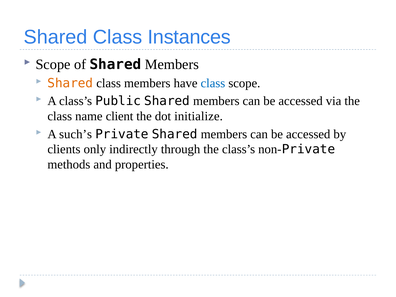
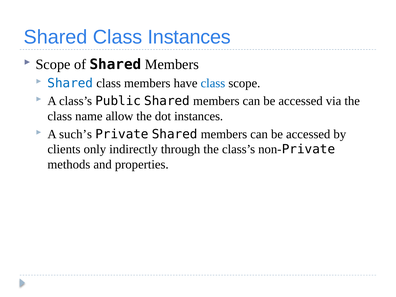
Shared colour: orange -> blue (70, 83)
client: client -> allow (120, 116)
dot initialize: initialize -> instances (199, 116)
